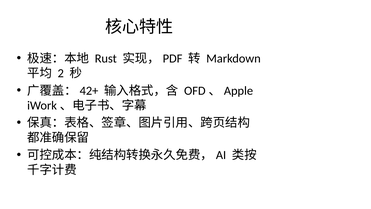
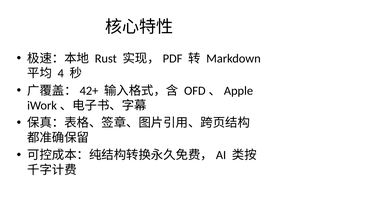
2: 2 -> 4 (61, 73)
